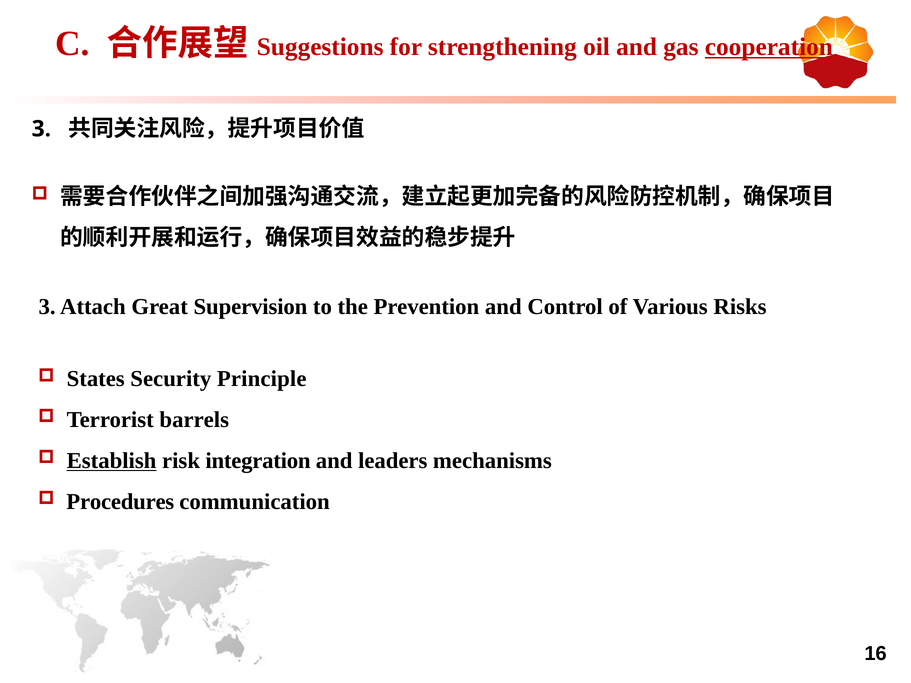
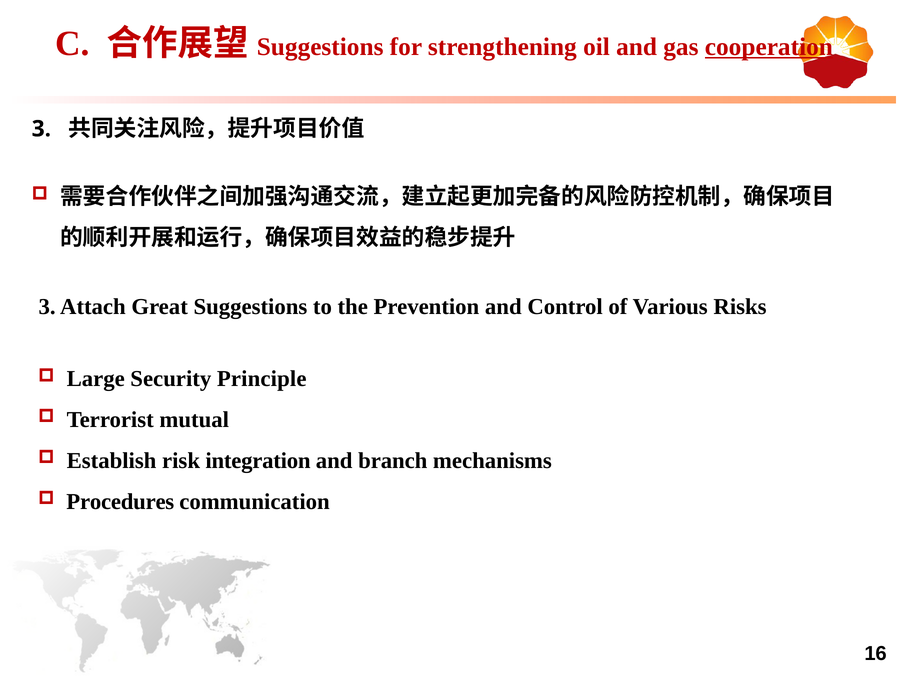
Great Supervision: Supervision -> Suggestions (250, 307)
States: States -> Large (96, 379)
barrels: barrels -> mutual (194, 420)
Establish underline: present -> none (112, 461)
leaders: leaders -> branch (393, 461)
